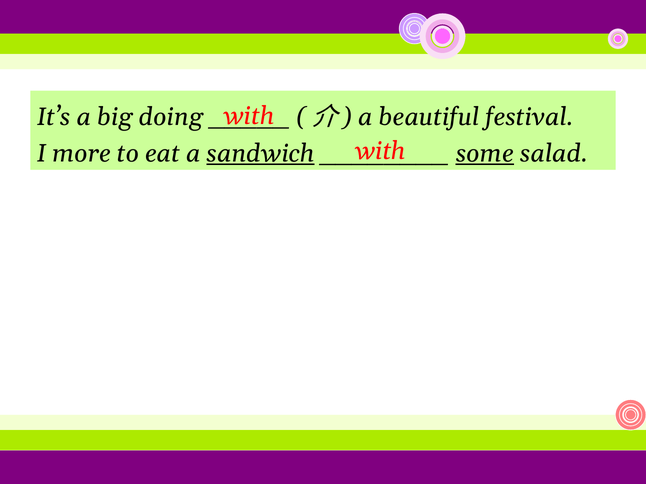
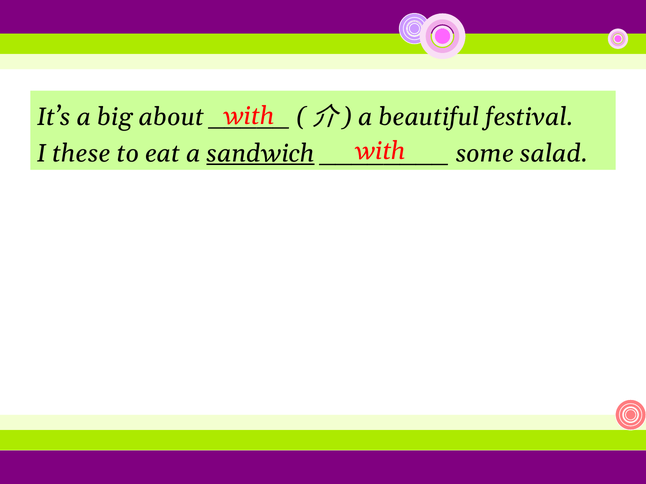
doing: doing -> about (171, 117)
more: more -> these (82, 154)
some underline: present -> none (485, 154)
